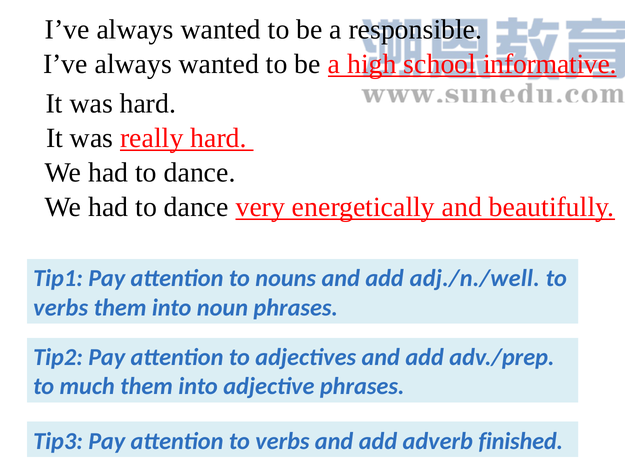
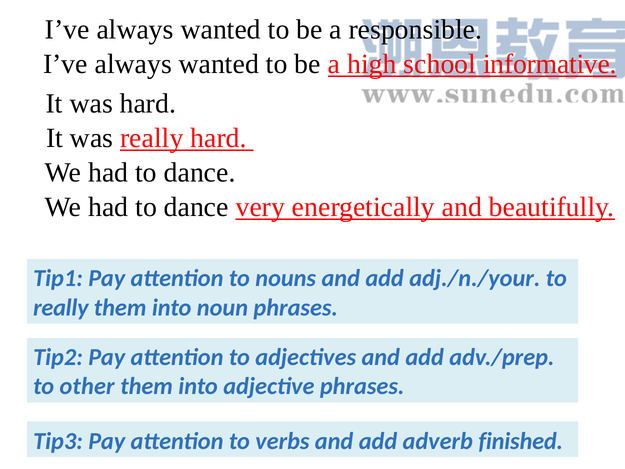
adj./n./well: adj./n./well -> adj./n./your (475, 278)
verbs: verbs -> really (61, 308)
much: much -> other (87, 386)
